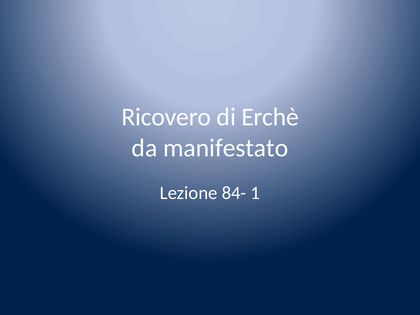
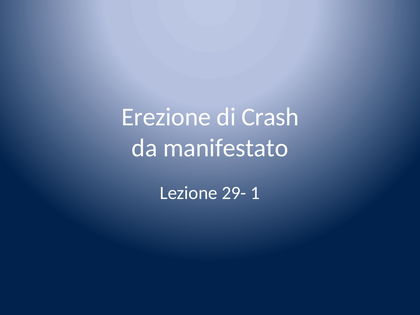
Ricovero: Ricovero -> Erezione (166, 117)
Erchè: Erchè -> Crash (270, 117)
84-: 84- -> 29- (234, 193)
